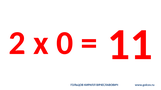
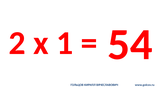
0: 0 -> 1 (65, 43)
11: 11 -> 54 (130, 45)
